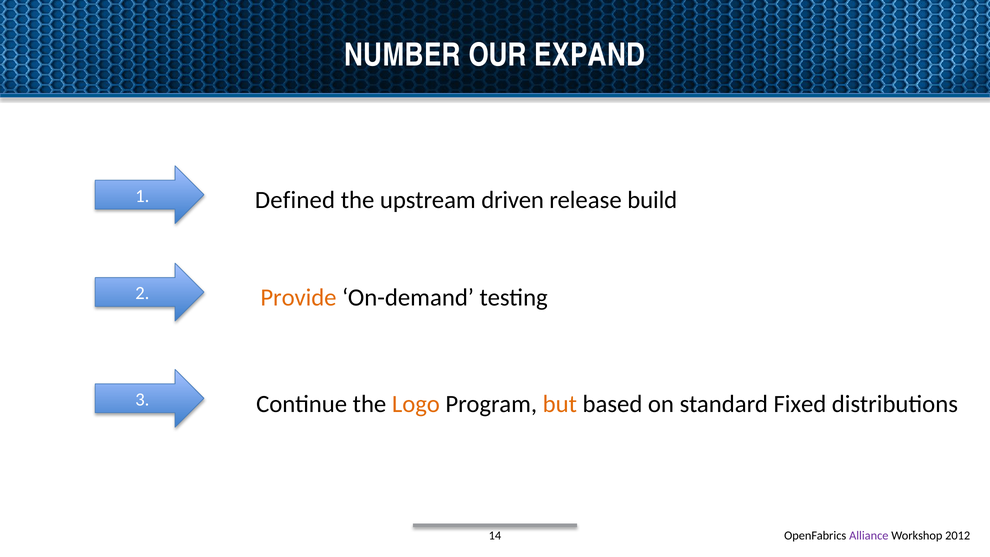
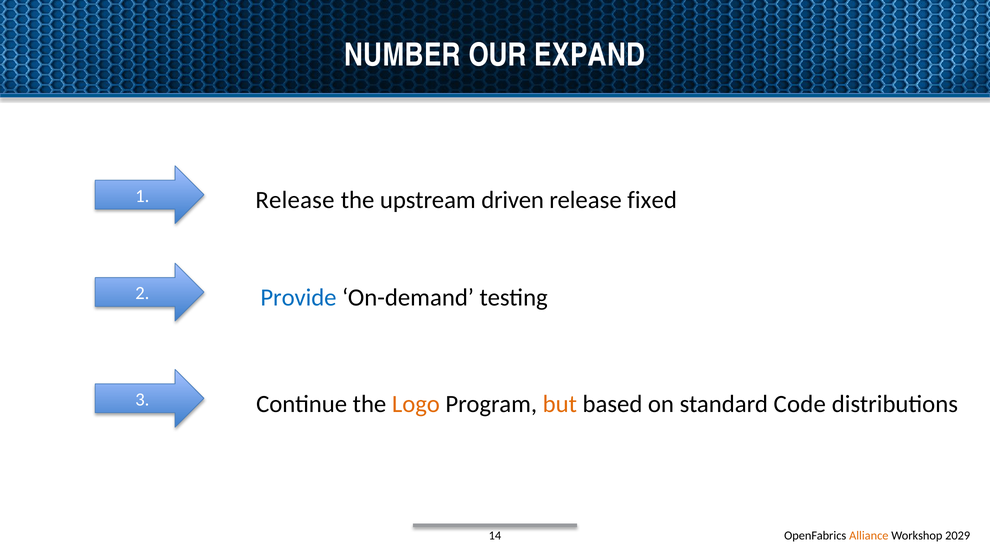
1 Defined: Defined -> Release (295, 200)
build: build -> fixed (652, 200)
Provide colour: orange -> blue (298, 298)
Fixed: Fixed -> Code (800, 404)
Alliance colour: purple -> orange (869, 535)
2012: 2012 -> 2029 (958, 535)
